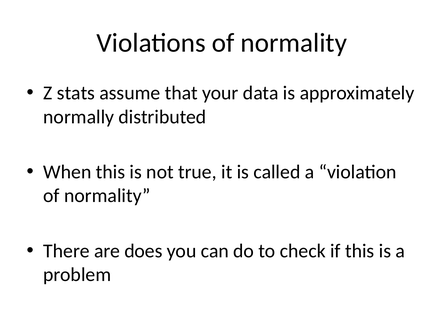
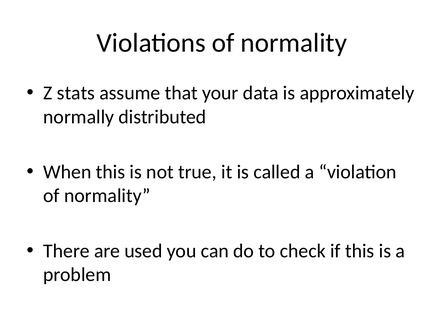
does: does -> used (143, 251)
